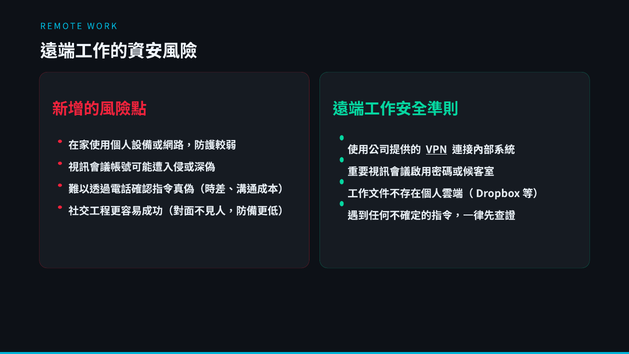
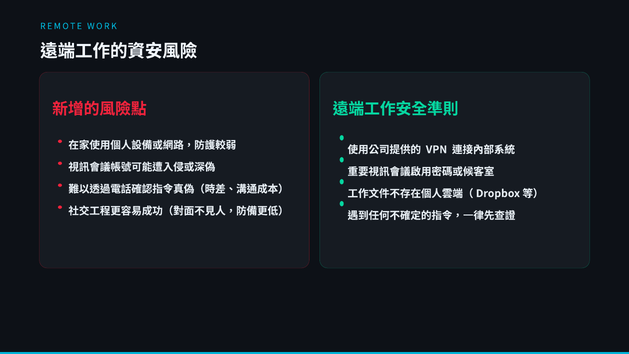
VPN underline: present -> none (436, 150)
